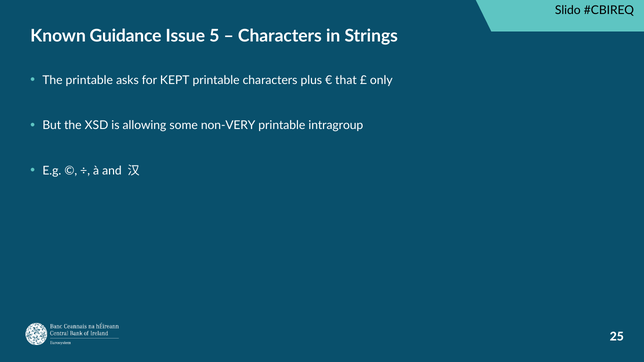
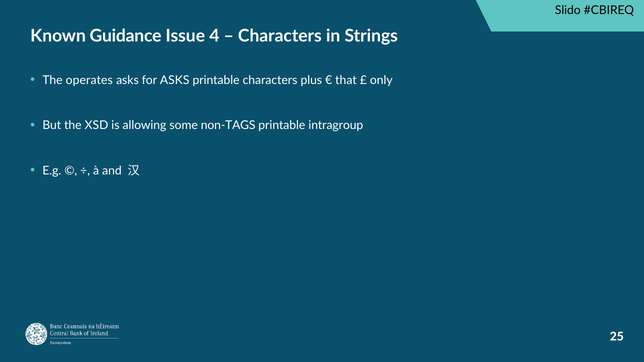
5: 5 -> 4 (214, 36)
The printable: printable -> operates (89, 80)
for KEPT: KEPT -> ASKS (175, 80)
non-VERY: non-VERY -> non-TAGS (228, 125)
